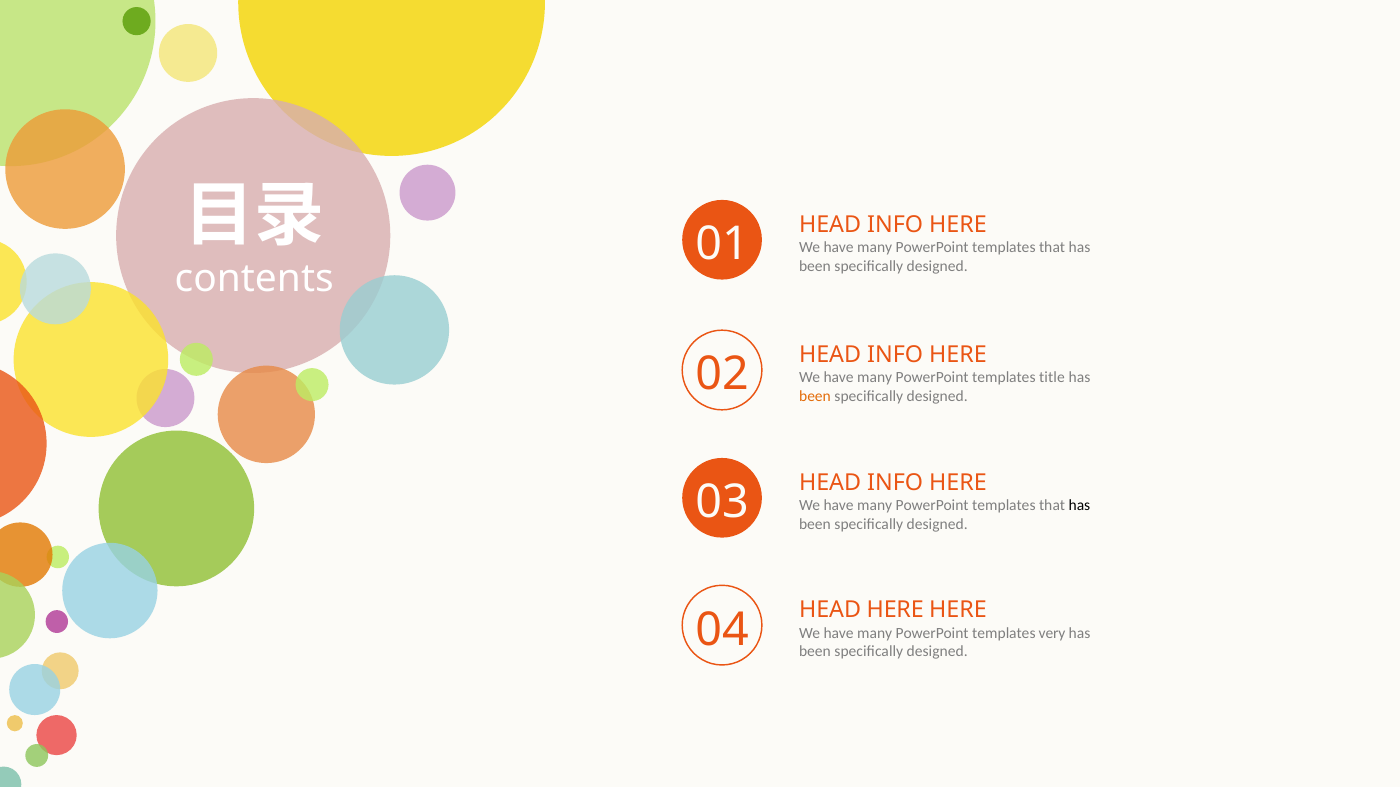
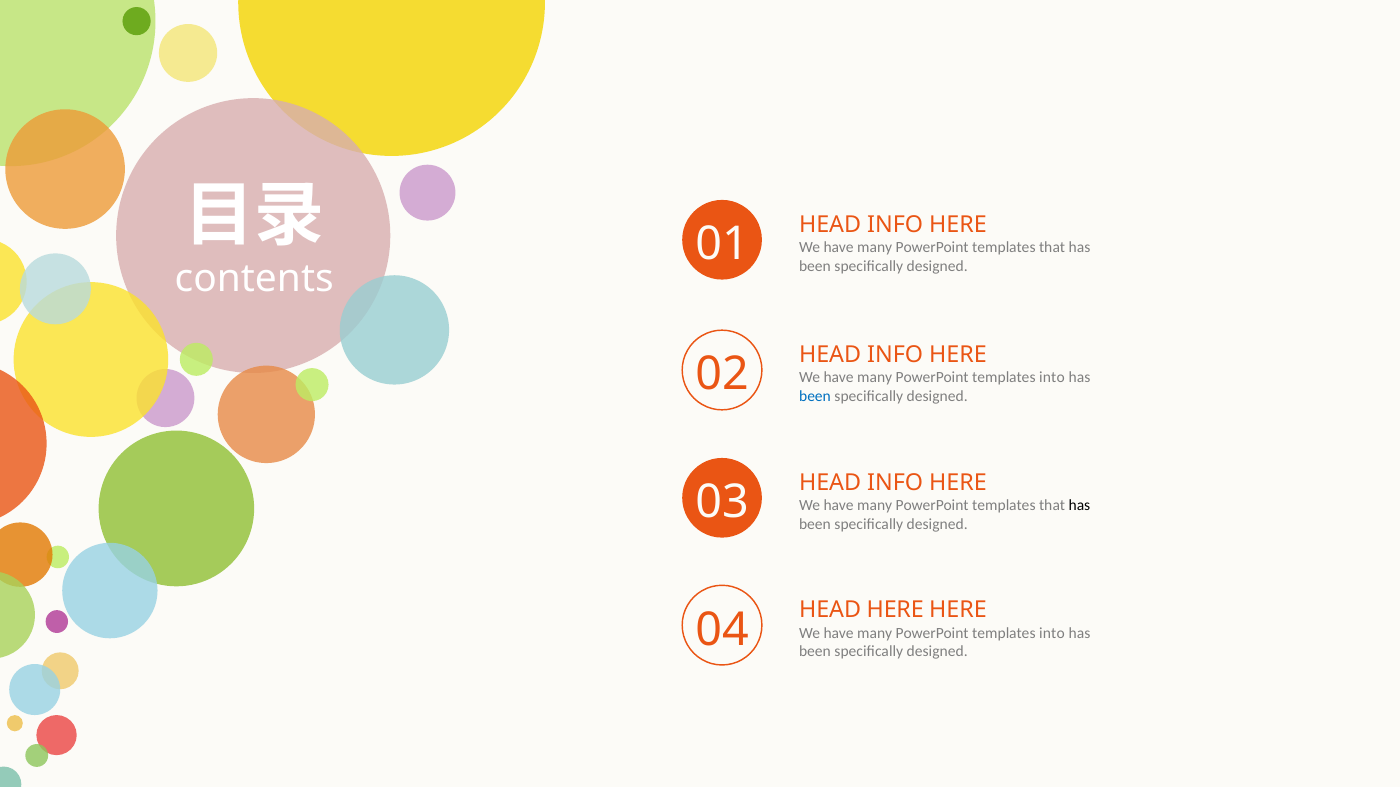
title: title -> into (1052, 378)
been colour: orange -> blue (815, 397)
very: very -> into (1052, 633)
